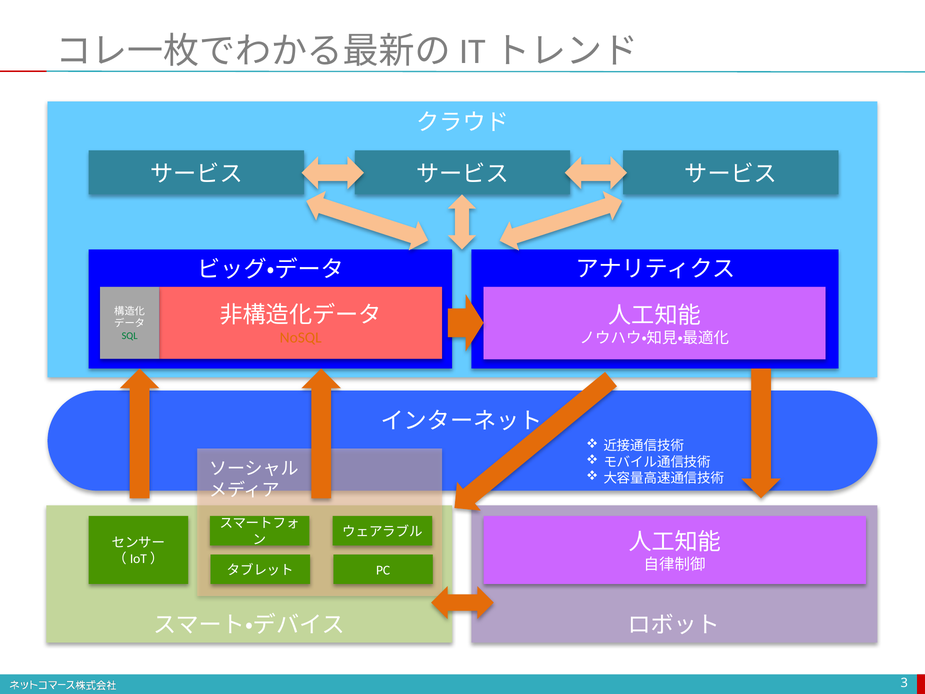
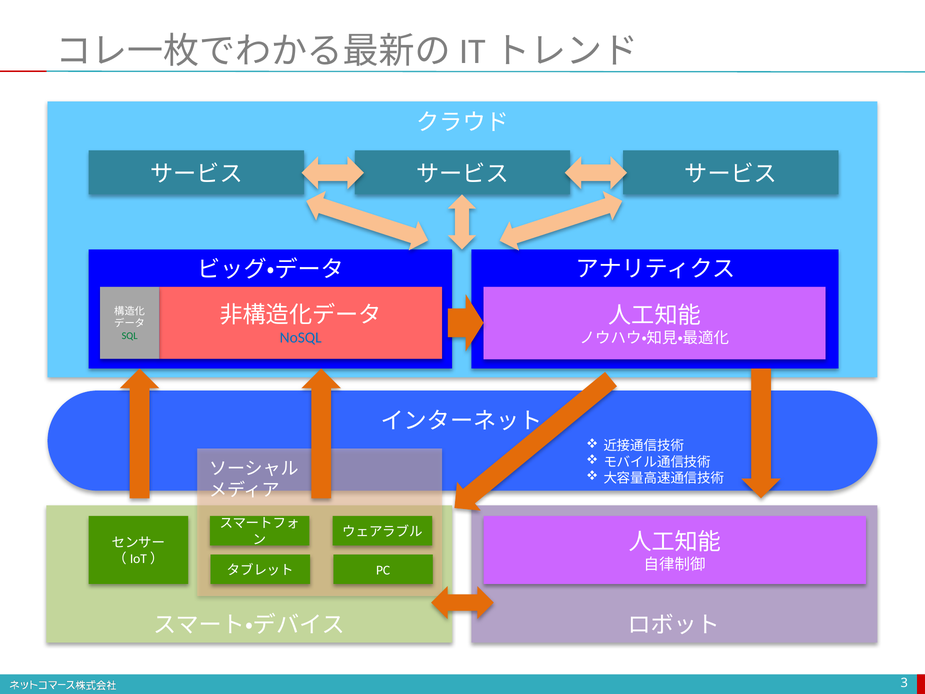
NoSQL colour: orange -> blue (301, 338)
